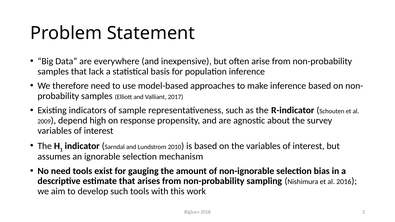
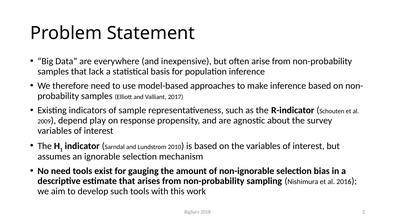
high: high -> play (98, 121)
